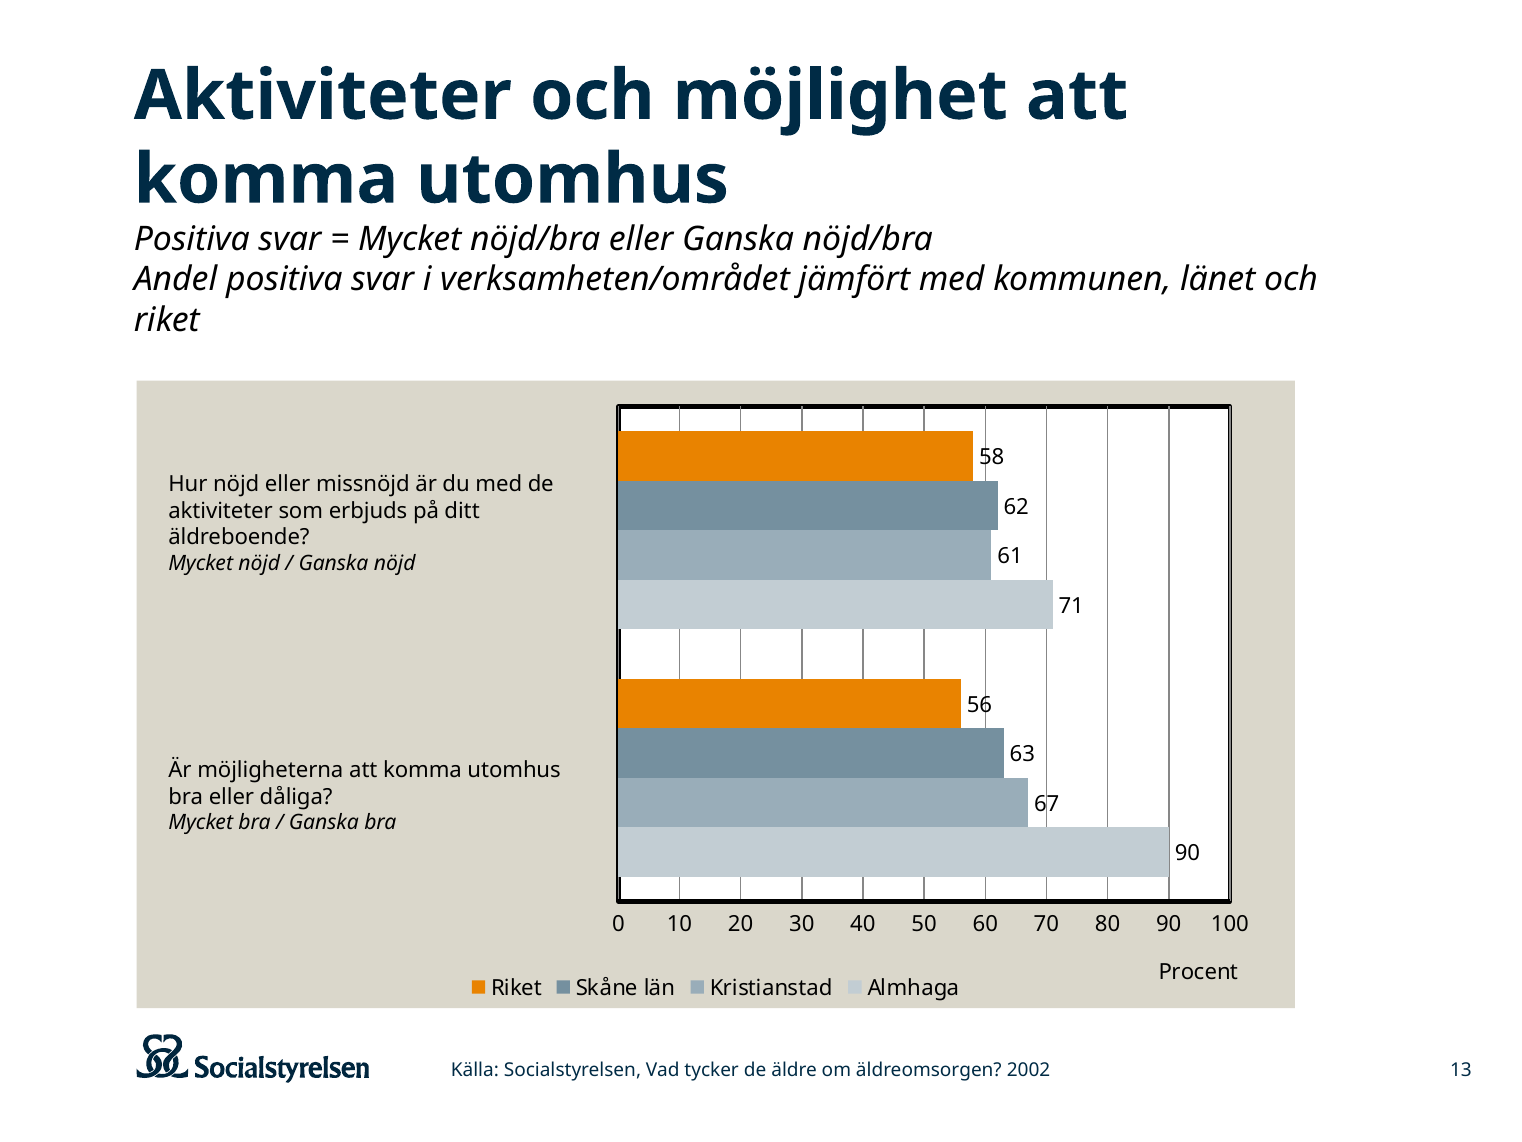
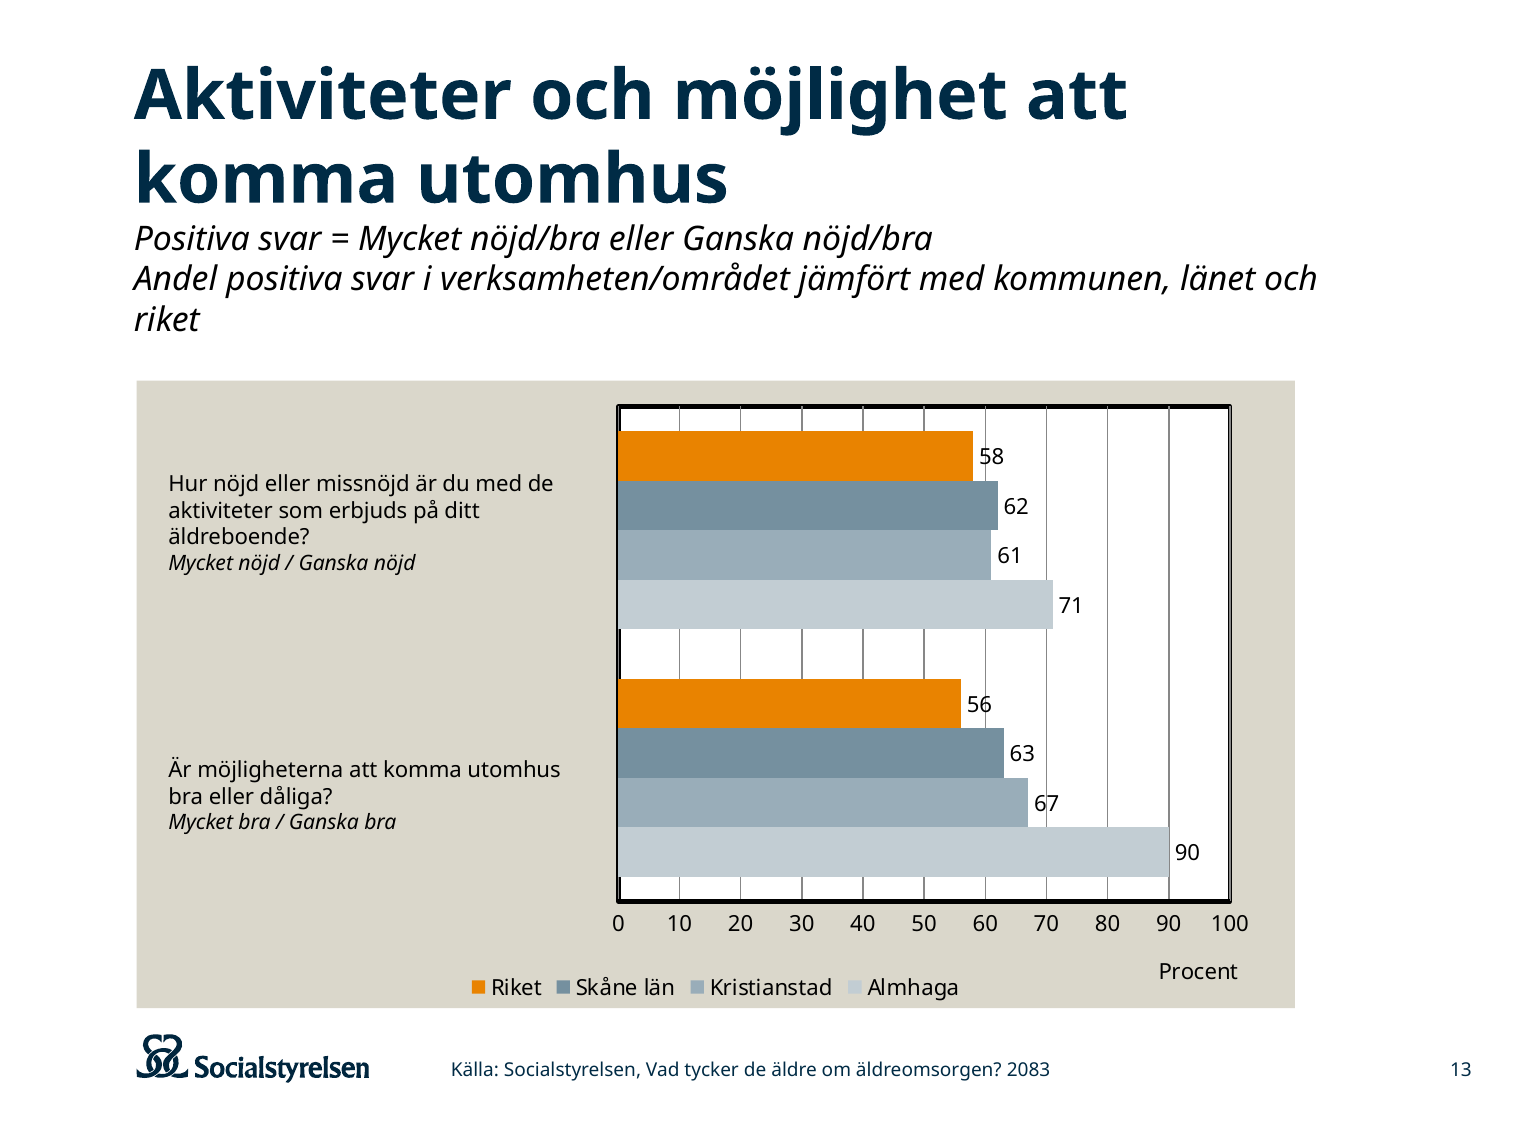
2002: 2002 -> 2083 (1029, 1070)
